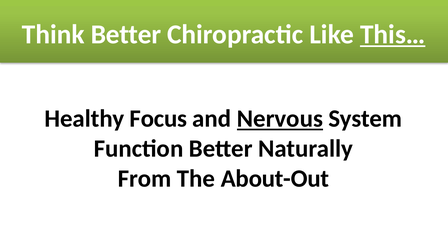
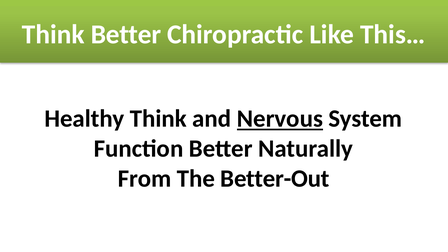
This… underline: present -> none (393, 35)
Healthy Focus: Focus -> Think (158, 119)
About-Out: About-Out -> Better-Out (275, 178)
